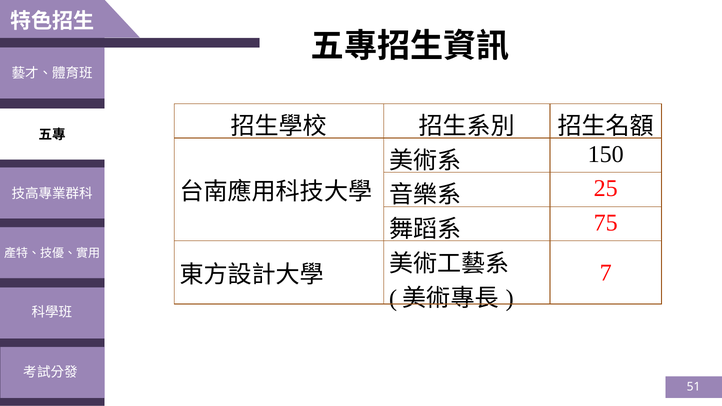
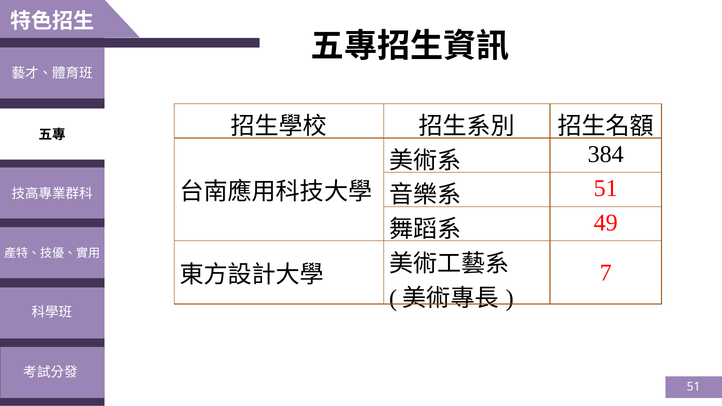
150: 150 -> 384 (606, 154)
25: 25 -> 51 (606, 189)
75: 75 -> 49 (606, 223)
